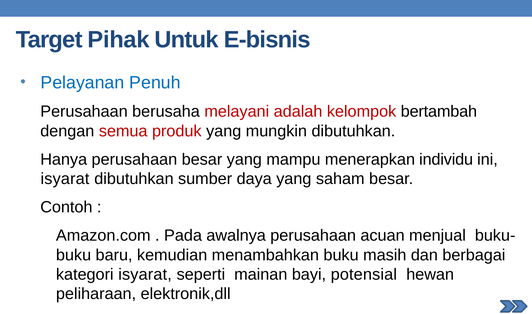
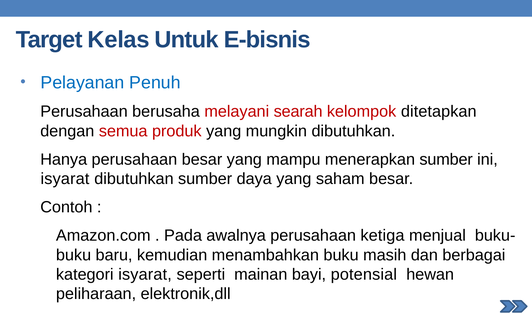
Pihak: Pihak -> Kelas (119, 40)
adalah: adalah -> searah (298, 112)
bertambah: bertambah -> ditetapkan (439, 112)
menerapkan individu: individu -> sumber (446, 160)
acuan: acuan -> ketiga (382, 236)
